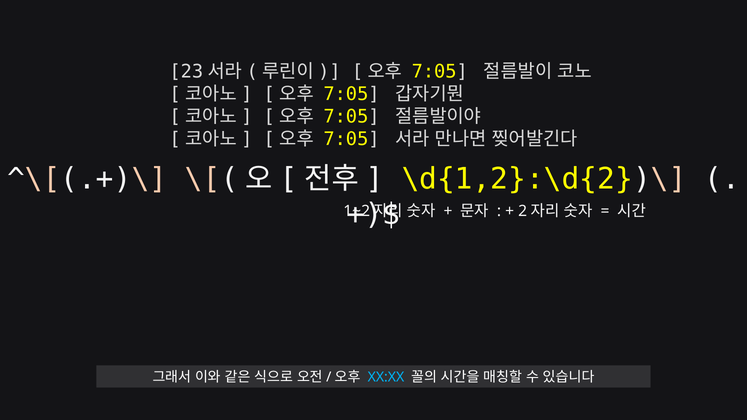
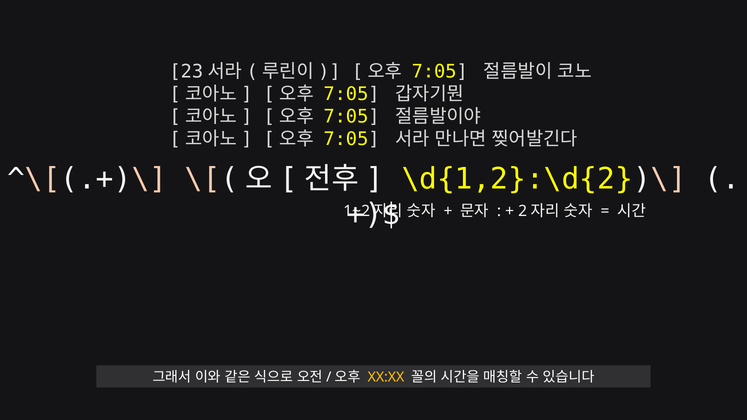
XX:XX colour: light blue -> yellow (386, 378)
